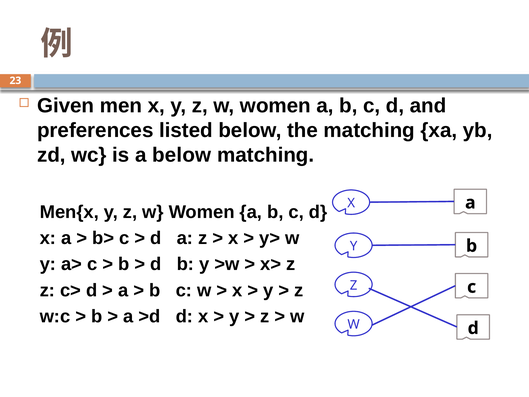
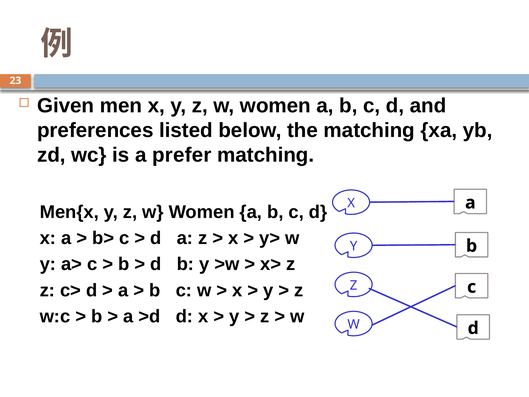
a below: below -> prefer (182, 155)
